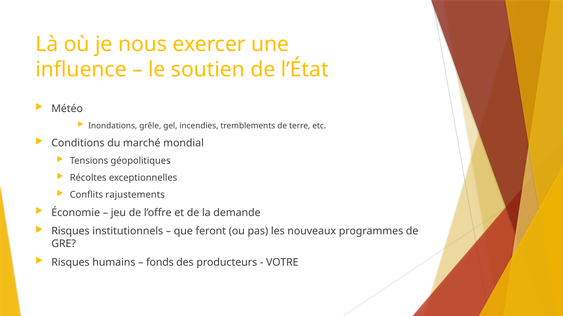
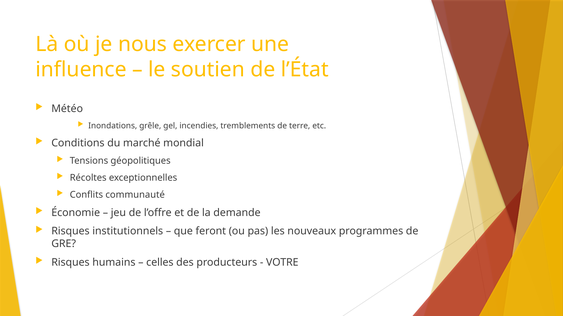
rajustements: rajustements -> communauté (135, 195)
fonds: fonds -> celles (160, 263)
